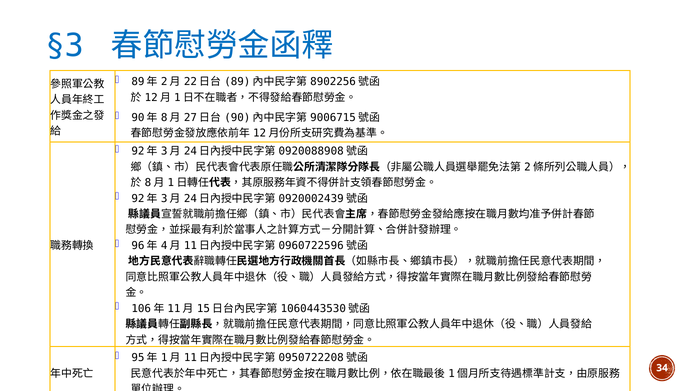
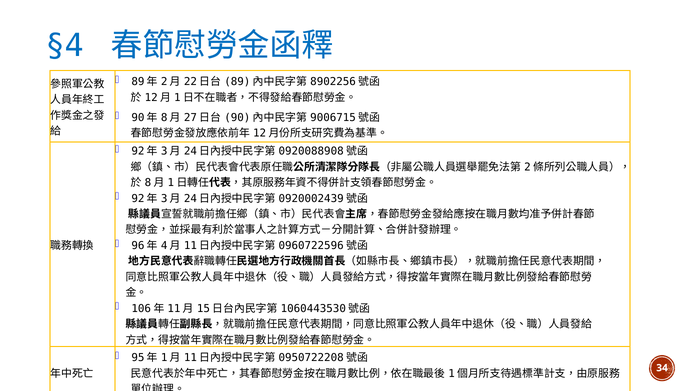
§3: §3 -> §4 (65, 46)
